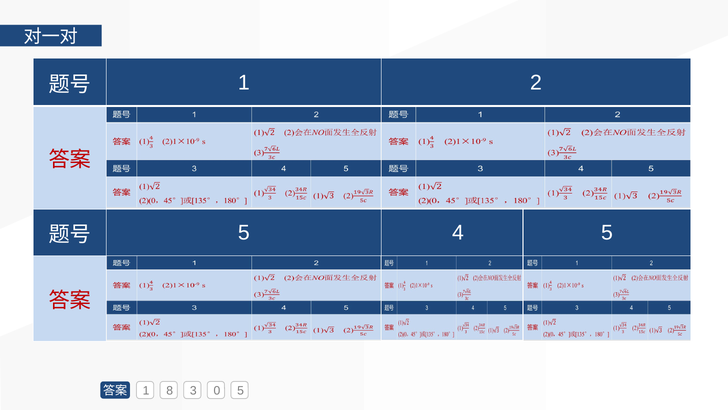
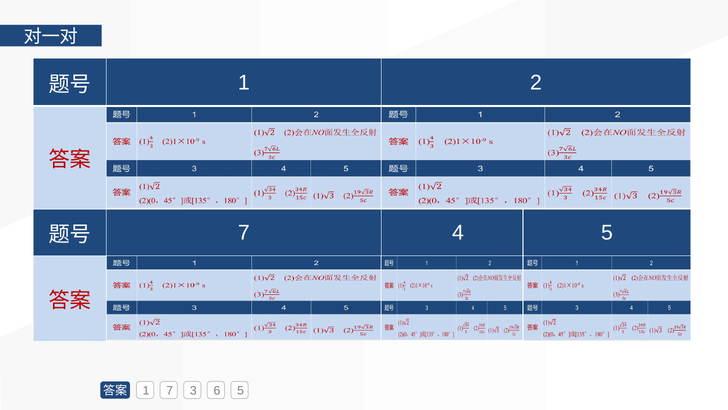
5: 5 -> 7 (244, 233)
1 8: 8 -> 7 (170, 391)
0: 0 -> 6 (217, 391)
